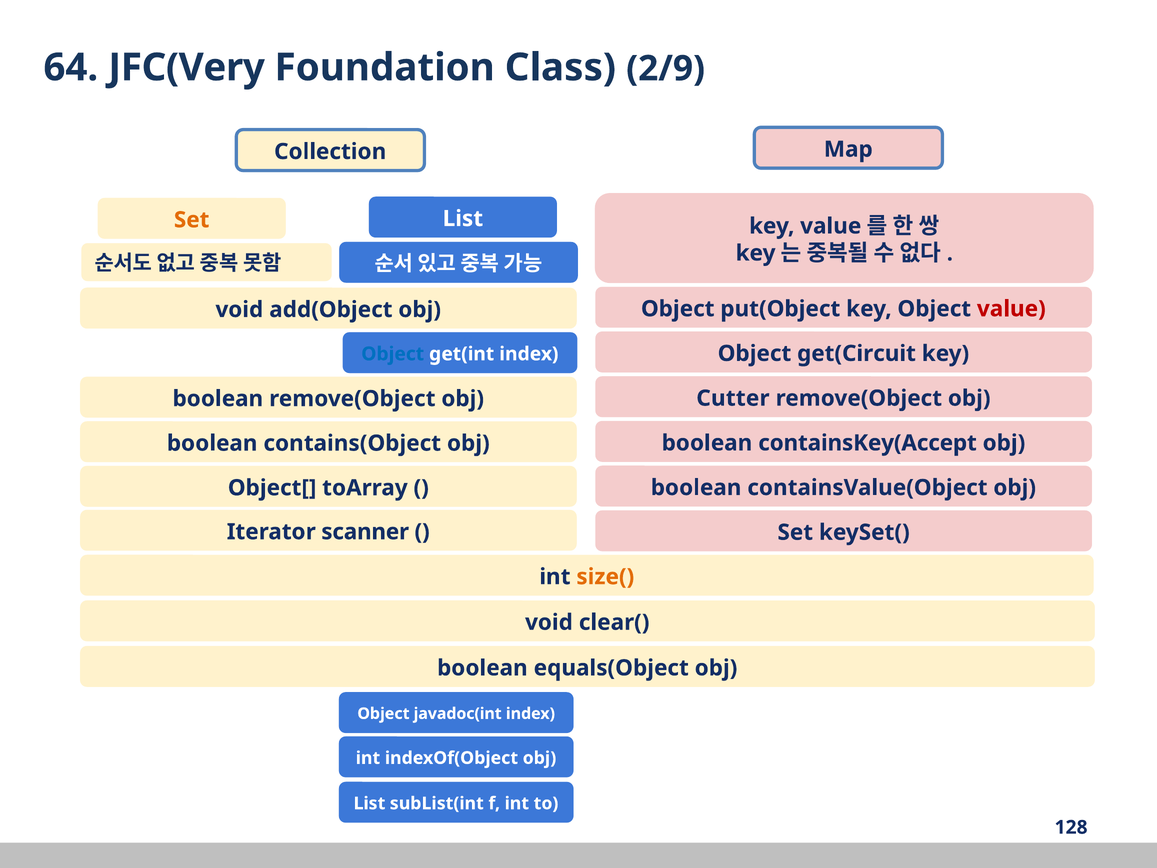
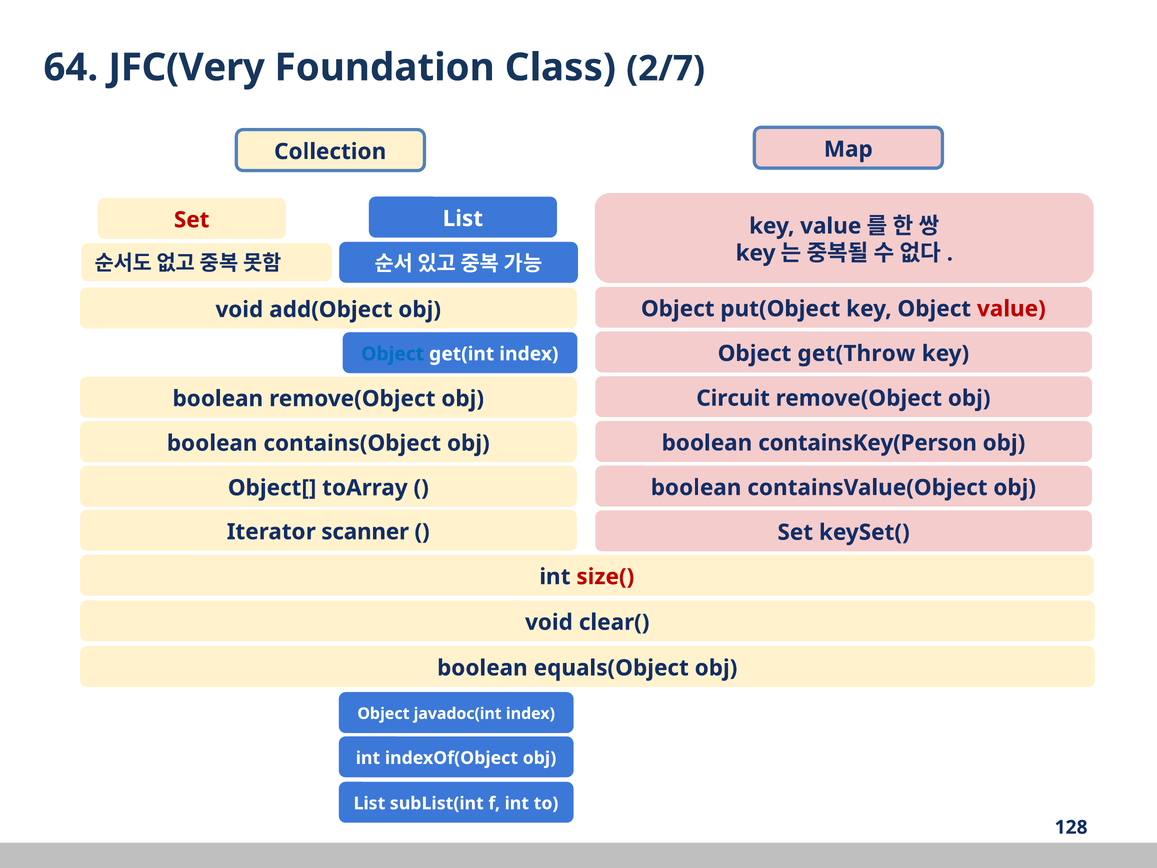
2/9: 2/9 -> 2/7 (666, 69)
Set colour: orange -> red (192, 220)
get(Circuit: get(Circuit -> get(Throw (856, 353)
Cutter: Cutter -> Circuit (733, 398)
containsKey(Accept: containsKey(Accept -> containsKey(Person (868, 443)
size( colour: orange -> red (605, 577)
